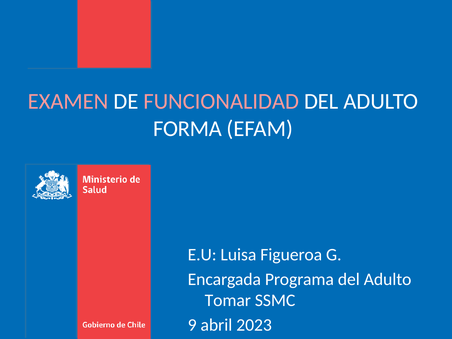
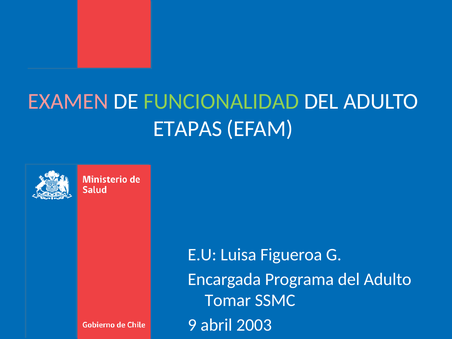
FUNCIONALIDAD colour: pink -> light green (221, 101)
FORMA: FORMA -> ETAPAS (188, 129)
2023: 2023 -> 2003 (254, 325)
